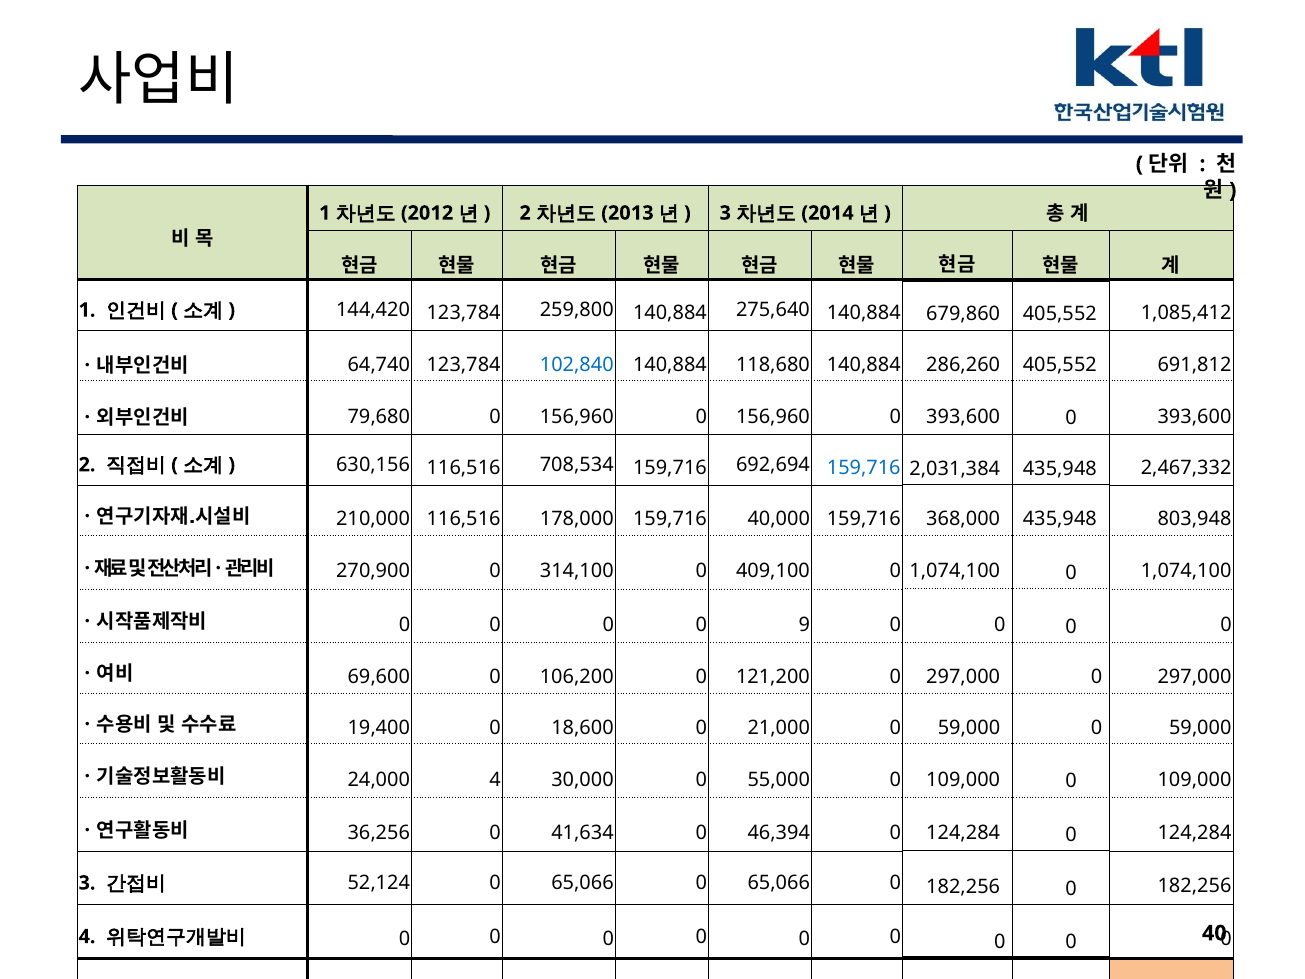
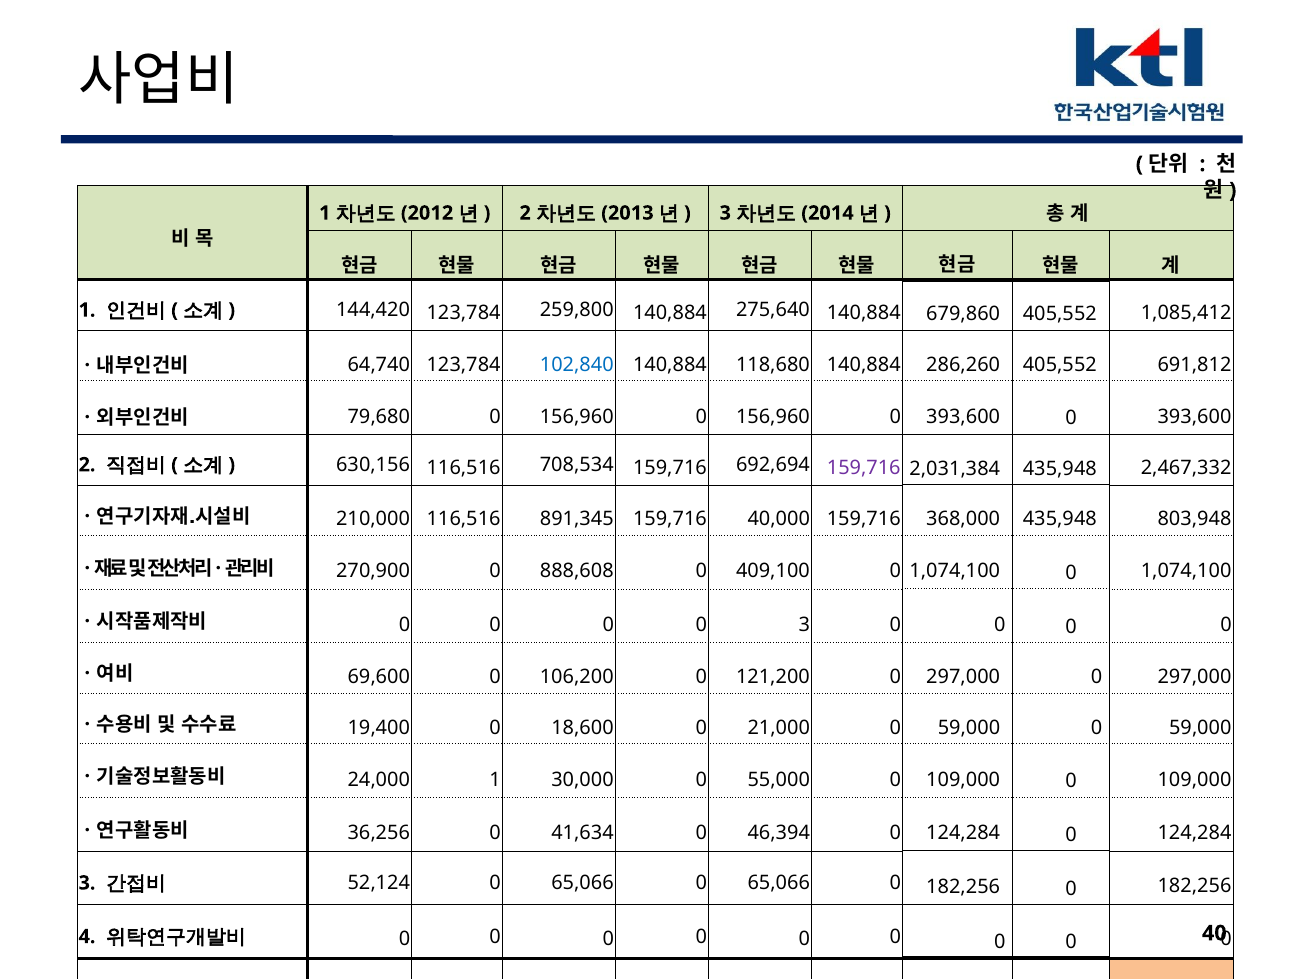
159,716 colour: blue -> purple (864, 467)
178,000: 178,000 -> 891,345 (577, 519)
314,100: 314,100 -> 888,608 (577, 571)
0 9: 9 -> 3 (804, 625)
24,000 4: 4 -> 1 (495, 780)
